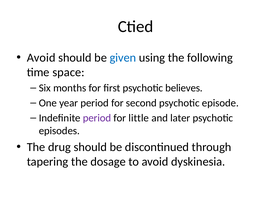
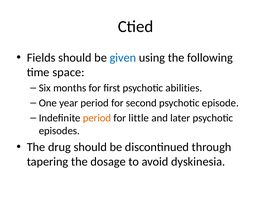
Avoid: Avoid -> Fields (41, 58)
believes: believes -> abilities (184, 88)
period colour: purple -> orange (97, 118)
